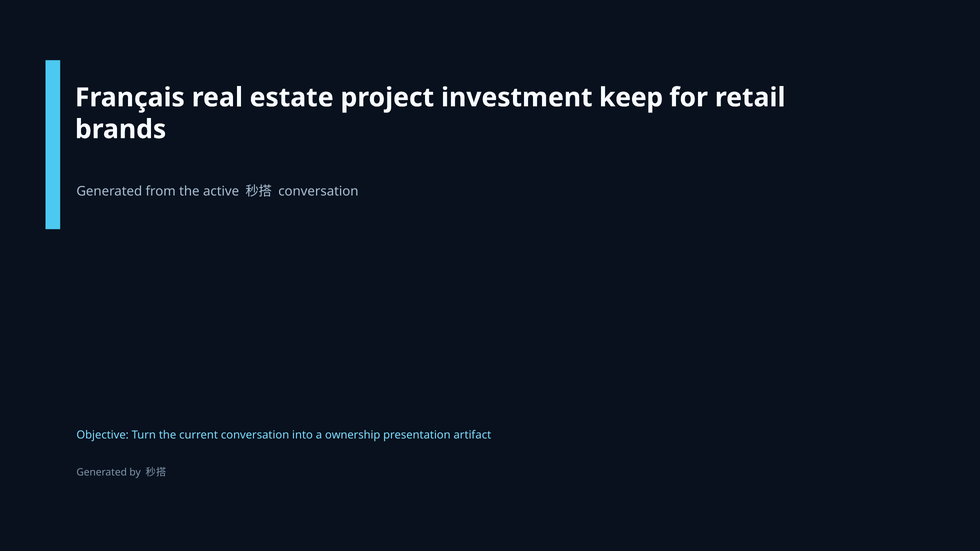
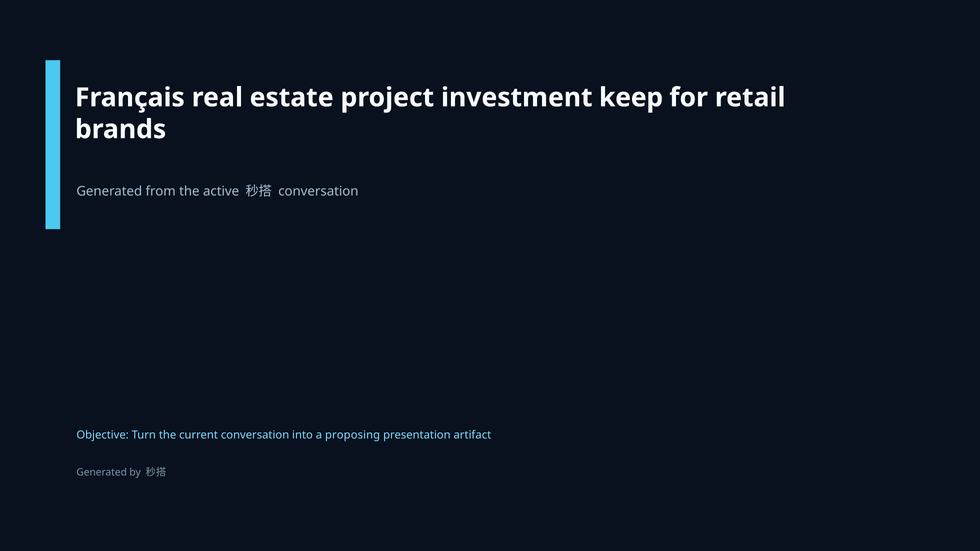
ownership: ownership -> proposing (353, 435)
